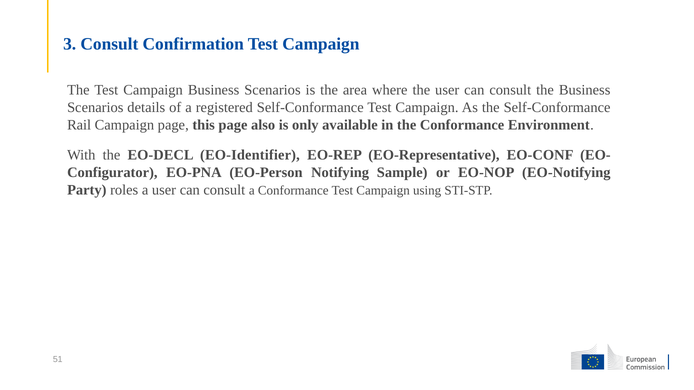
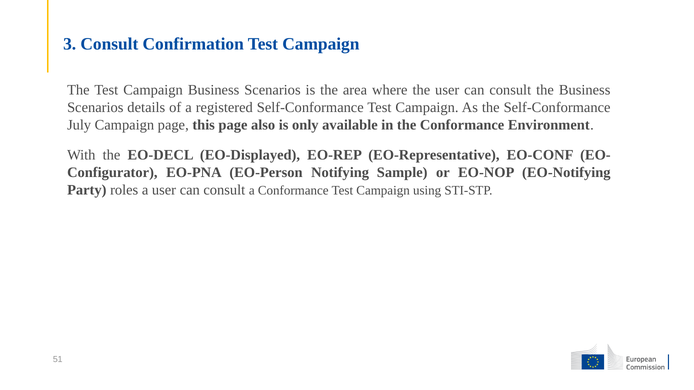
Rail: Rail -> July (79, 125)
EO-Identifier: EO-Identifier -> EO-Displayed (250, 155)
